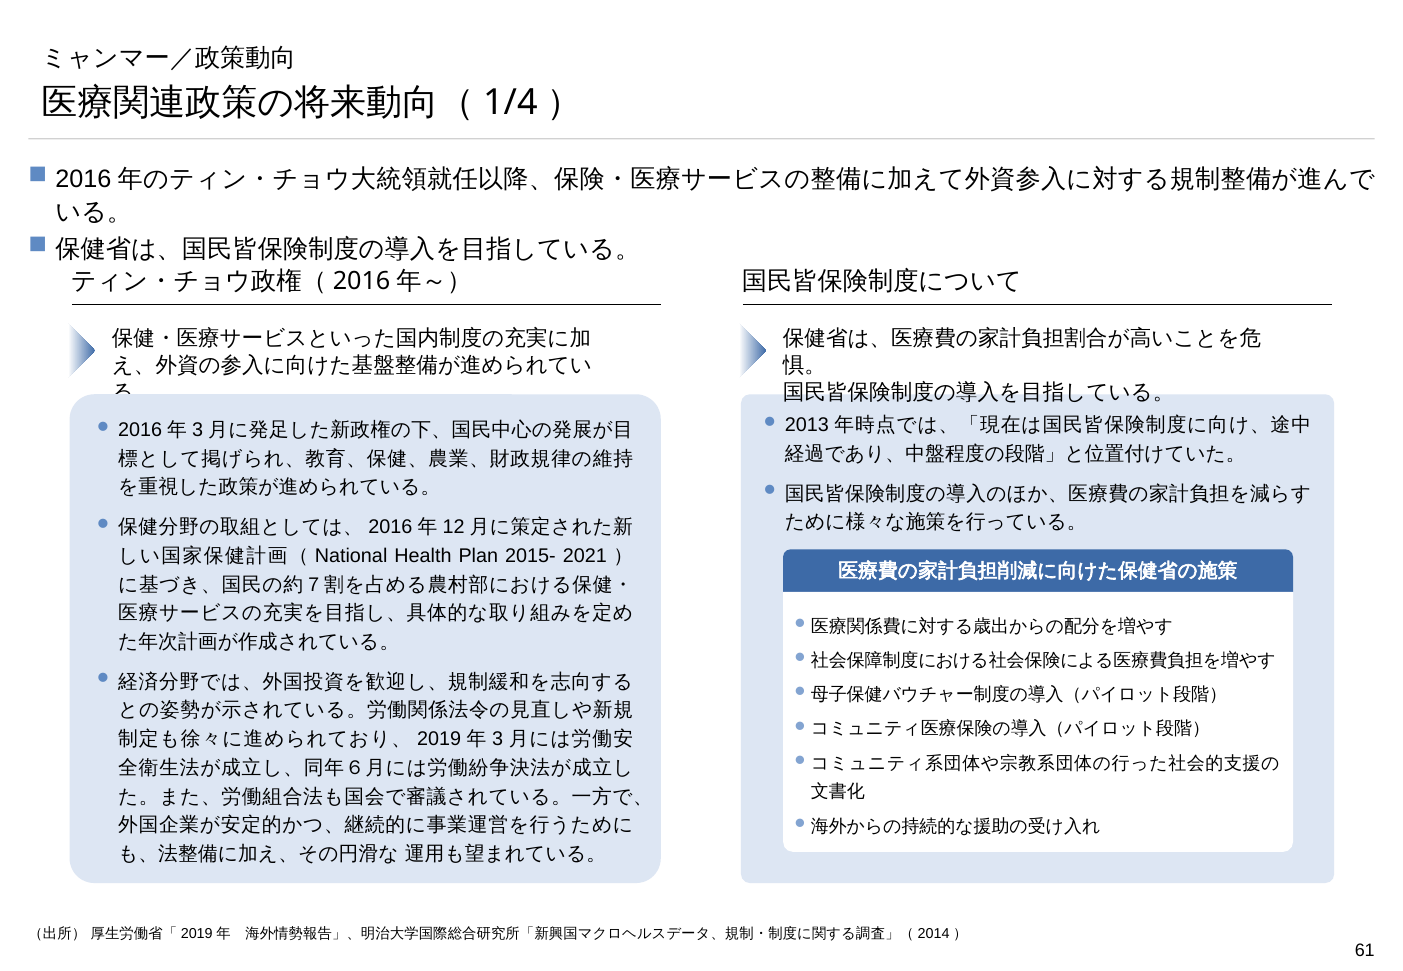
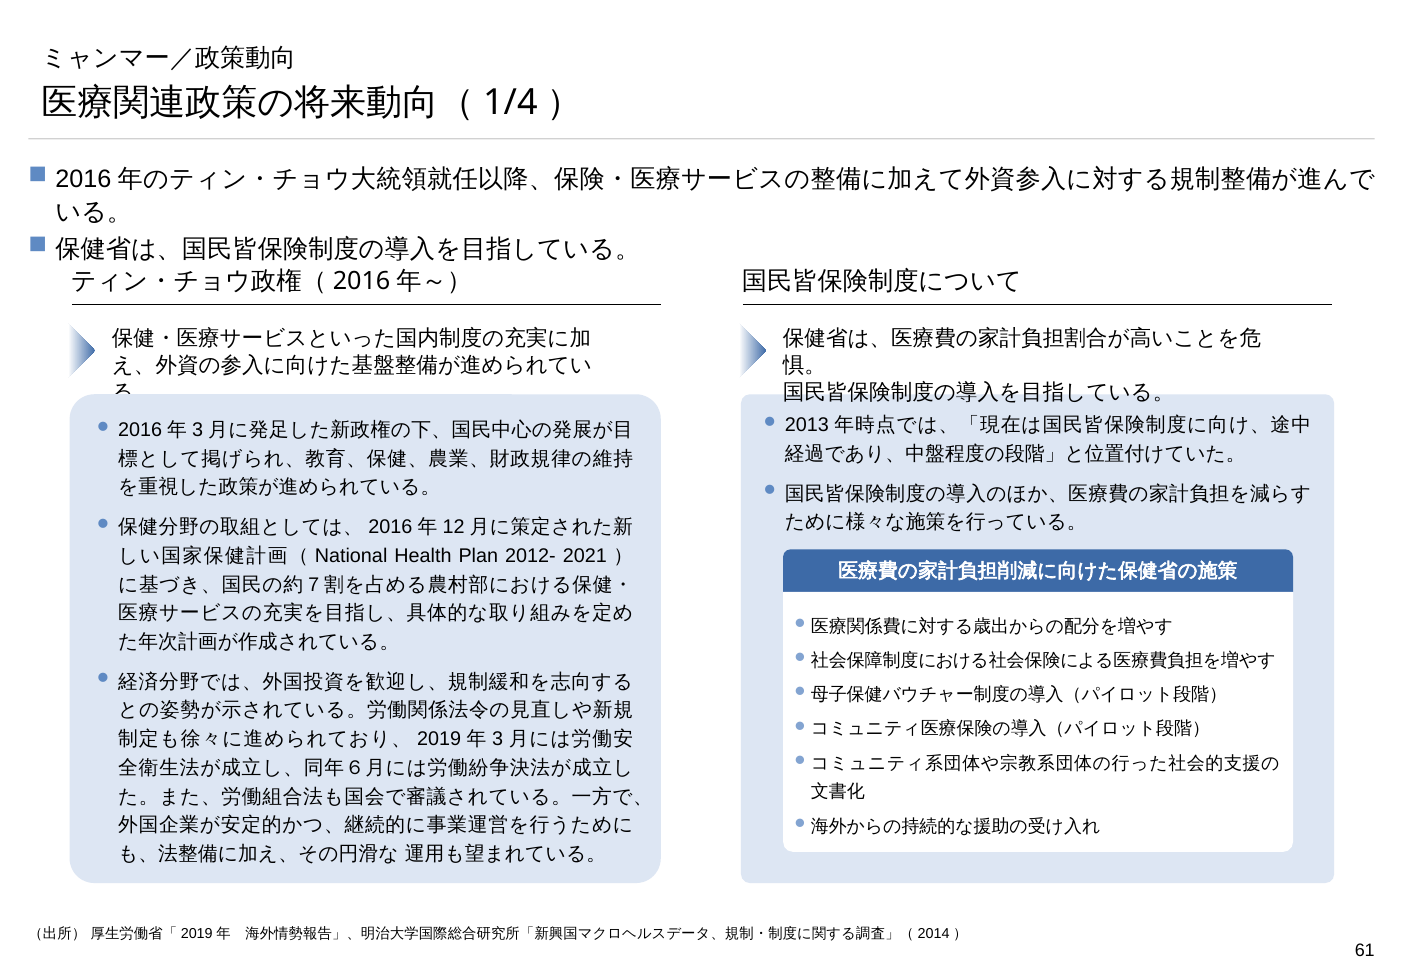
2015-: 2015- -> 2012- (530, 556)
